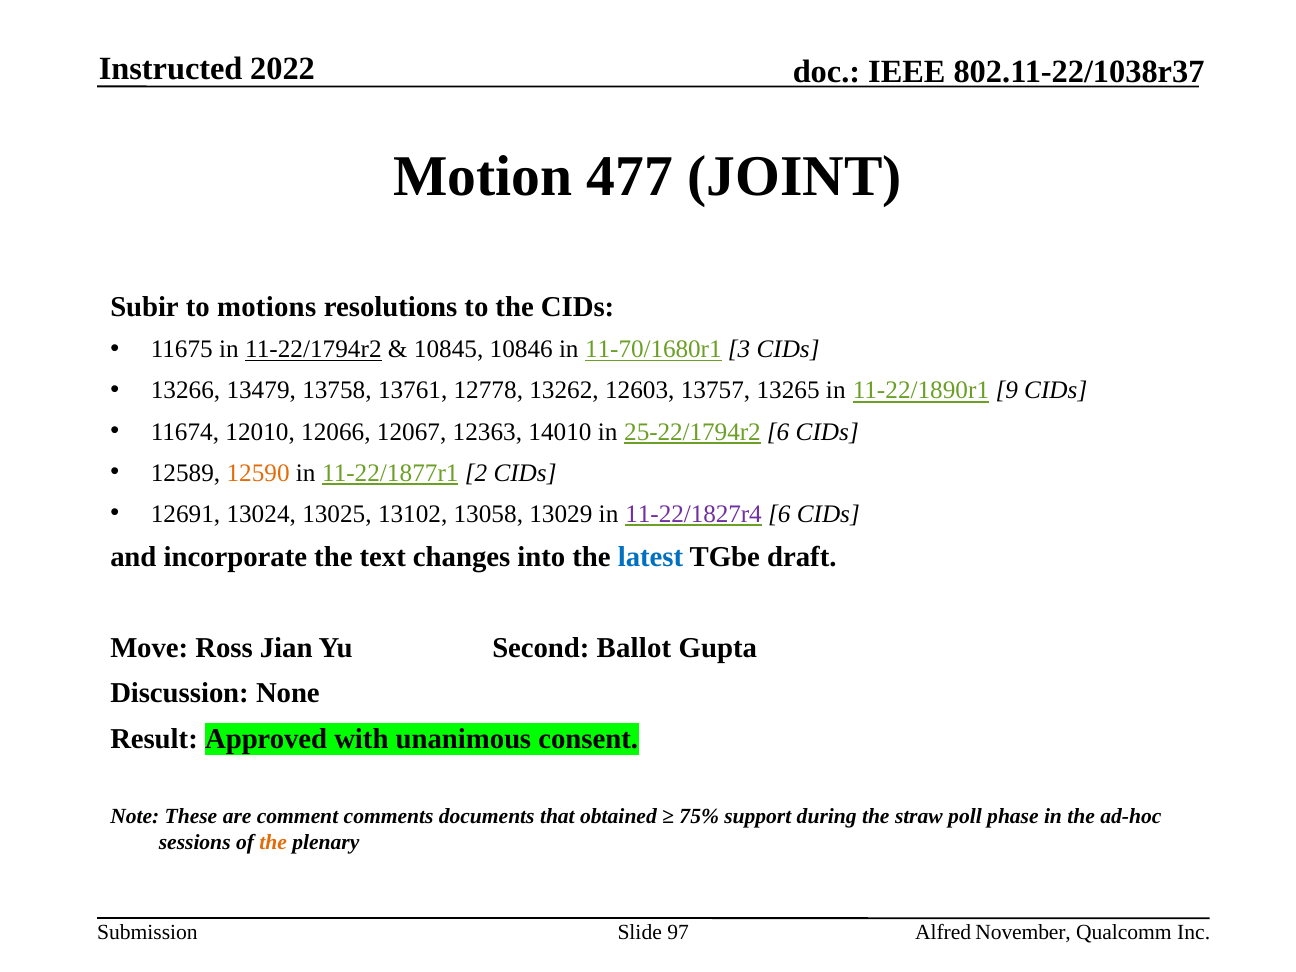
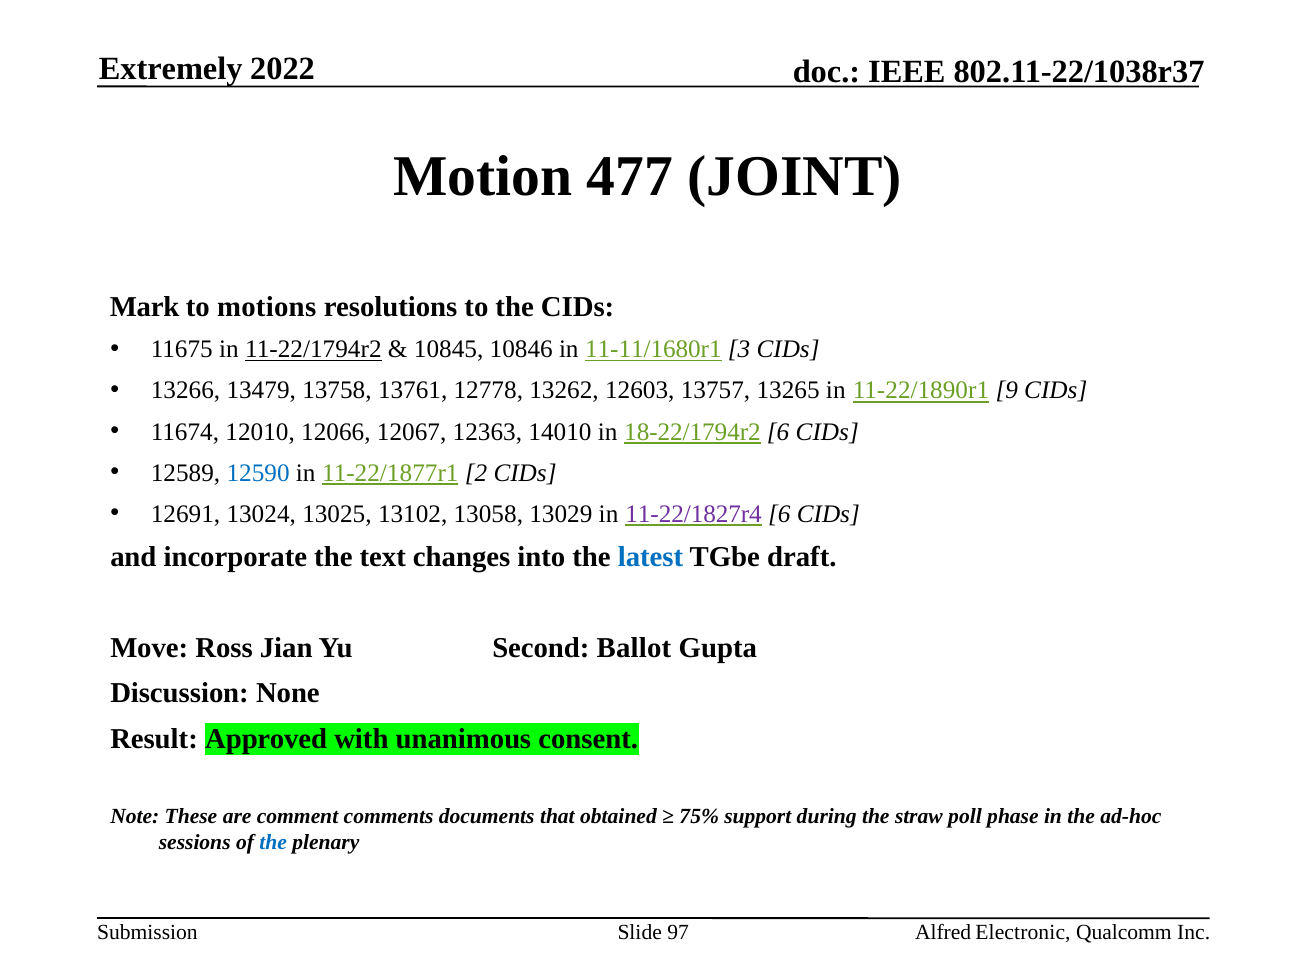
Instructed: Instructed -> Extremely (171, 69)
Subir: Subir -> Mark (145, 307)
11-70/1680r1: 11-70/1680r1 -> 11-11/1680r1 (653, 350)
25-22/1794r2: 25-22/1794r2 -> 18-22/1794r2 (692, 432)
12590 colour: orange -> blue (258, 473)
the colour: orange -> blue (273, 842)
November: November -> Electronic (1023, 932)
